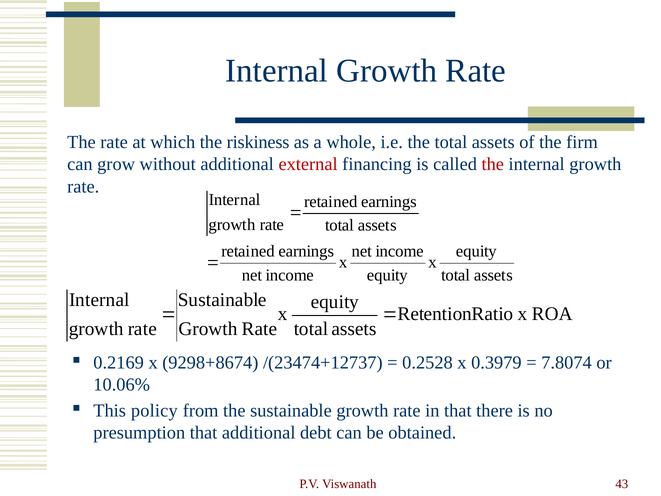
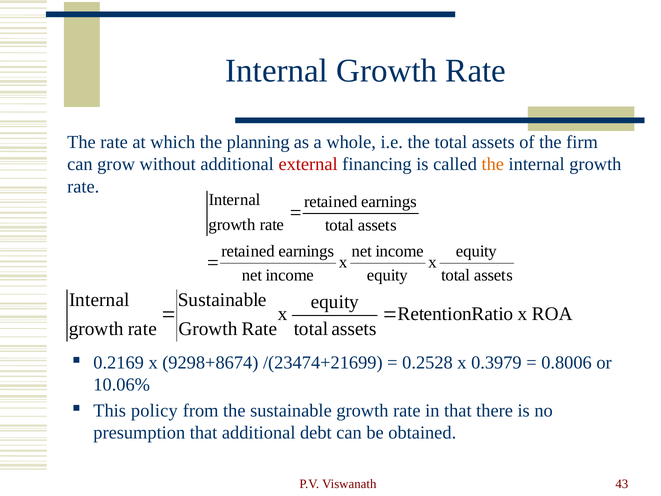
riskiness: riskiness -> planning (258, 142)
the colour: red -> orange (493, 164)
/(23474+12737: /(23474+12737 -> /(23474+21699 (323, 363)
7.8074: 7.8074 -> 0.8006 (567, 363)
